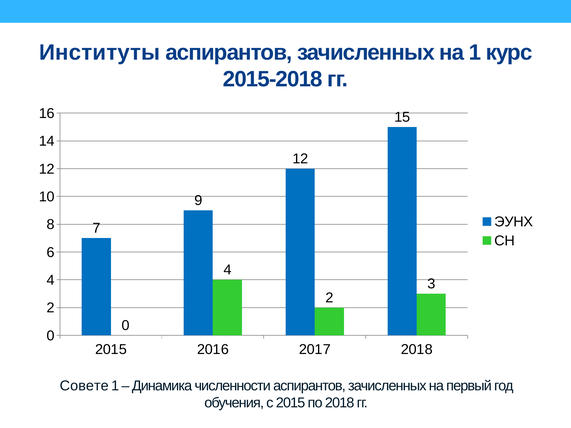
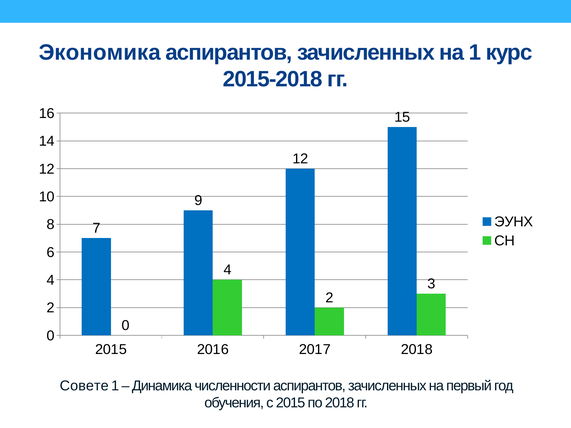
Институты: Институты -> Экономика (100, 52)
